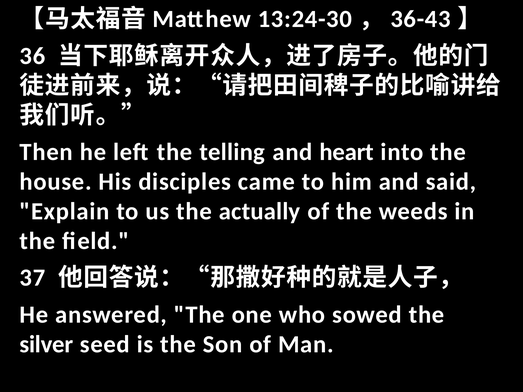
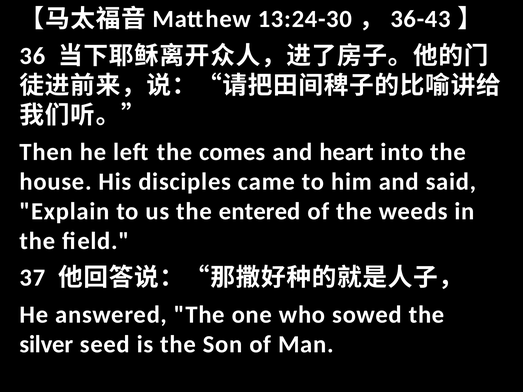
telling: telling -> comes (232, 152)
actually: actually -> entered (260, 211)
